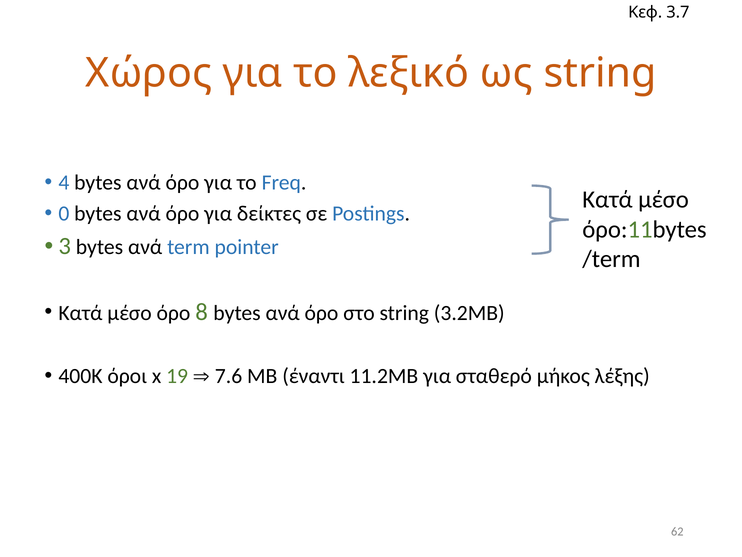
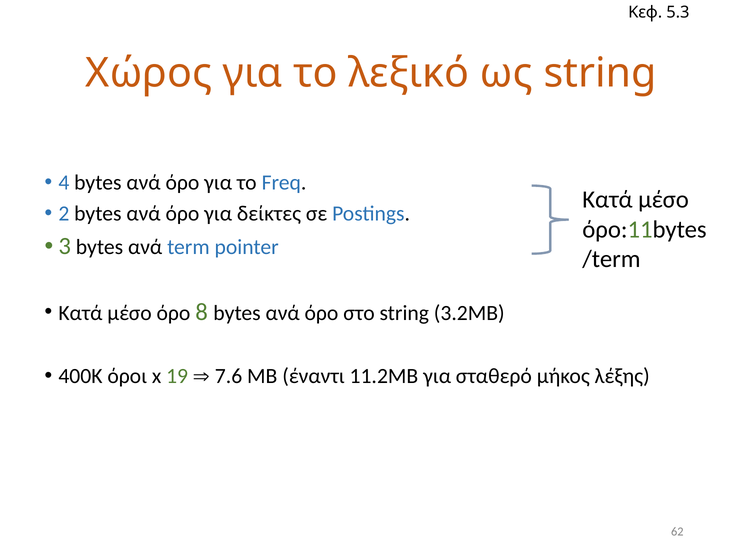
3.7: 3.7 -> 5.3 (678, 12)
0: 0 -> 2 (64, 213)
